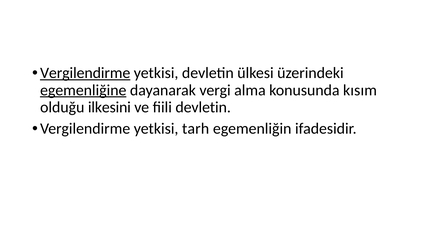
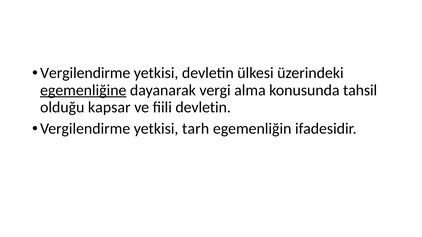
Vergilendirme underline: present -> none (85, 73)
kısım: kısım -> tahsil (360, 90)
ilkesini: ilkesini -> kapsar (109, 107)
